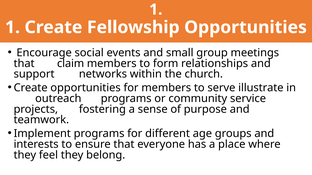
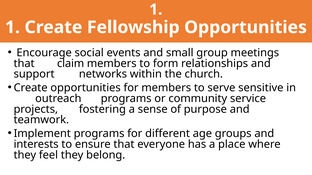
illustrate: illustrate -> sensitive (261, 88)
